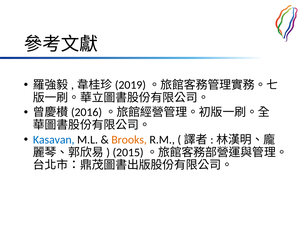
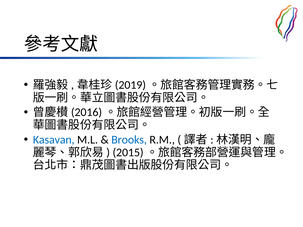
Brooks colour: orange -> blue (129, 140)
